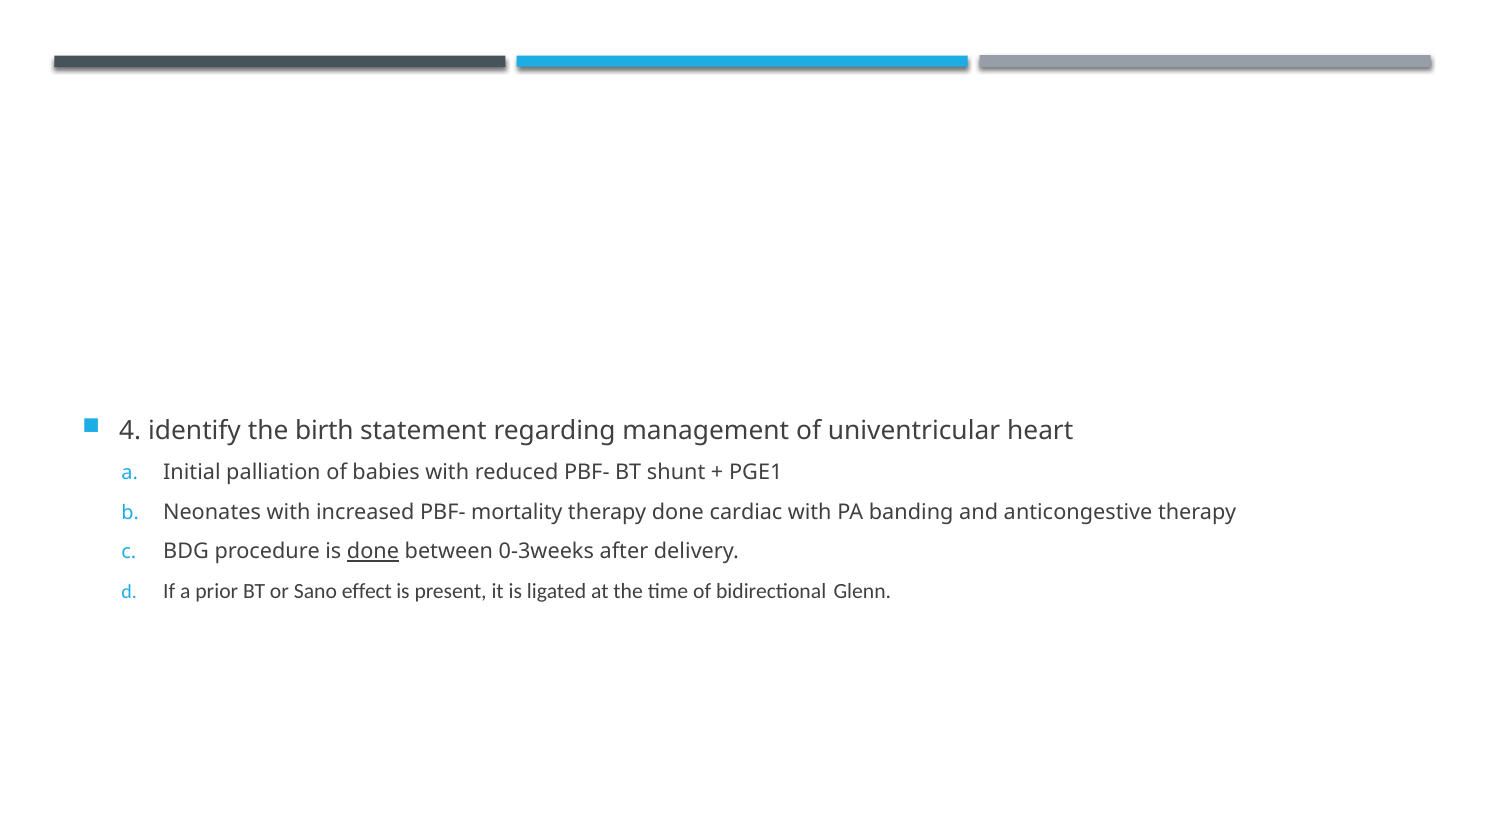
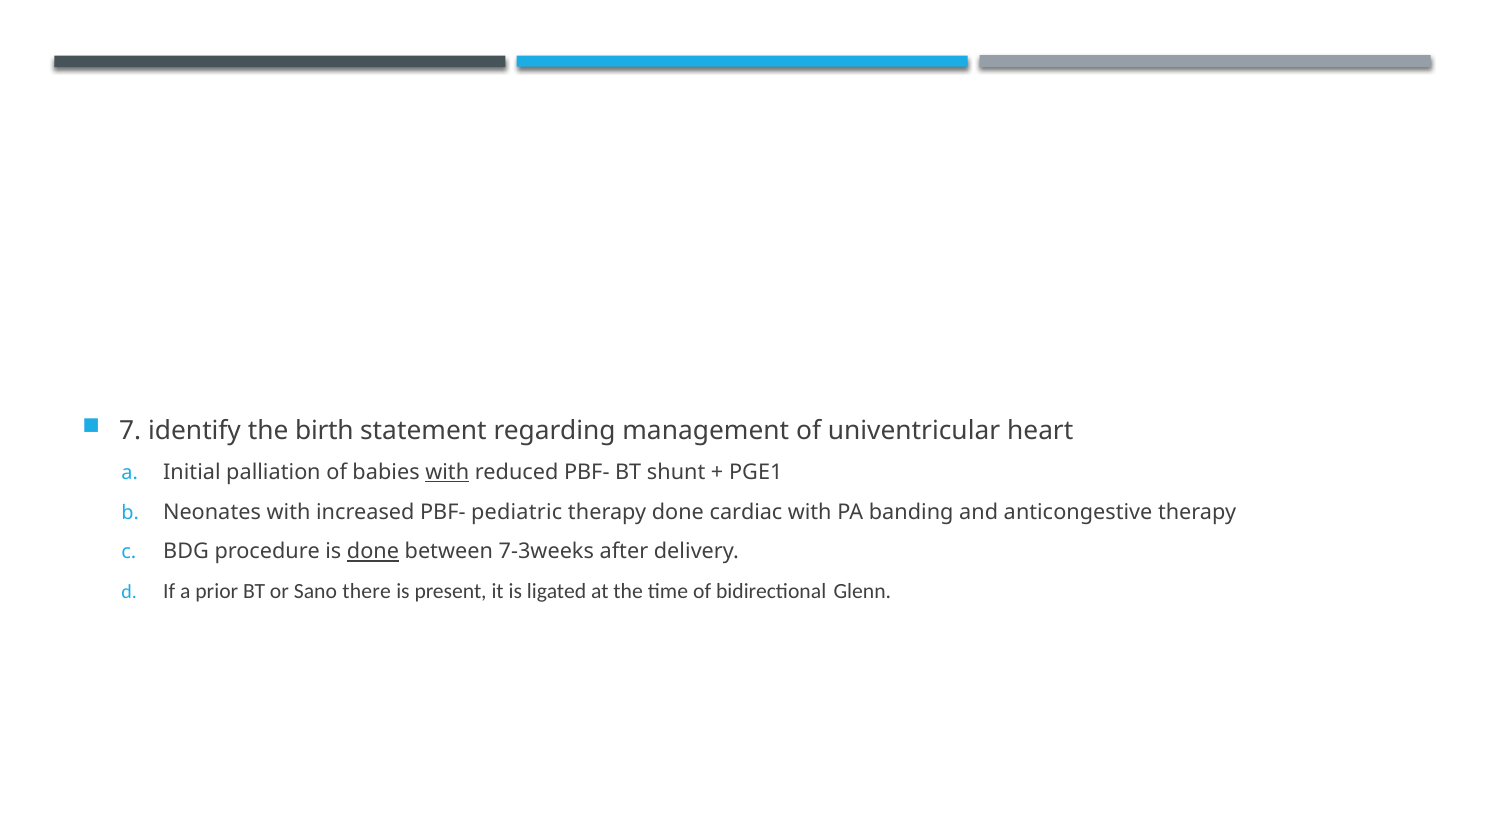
4: 4 -> 7 (130, 431)
with underline: none -> present (447, 473)
mortality: mortality -> pediatric (517, 512)
0-3weeks: 0-3weeks -> 7-3weeks (546, 552)
effect: effect -> there (367, 592)
